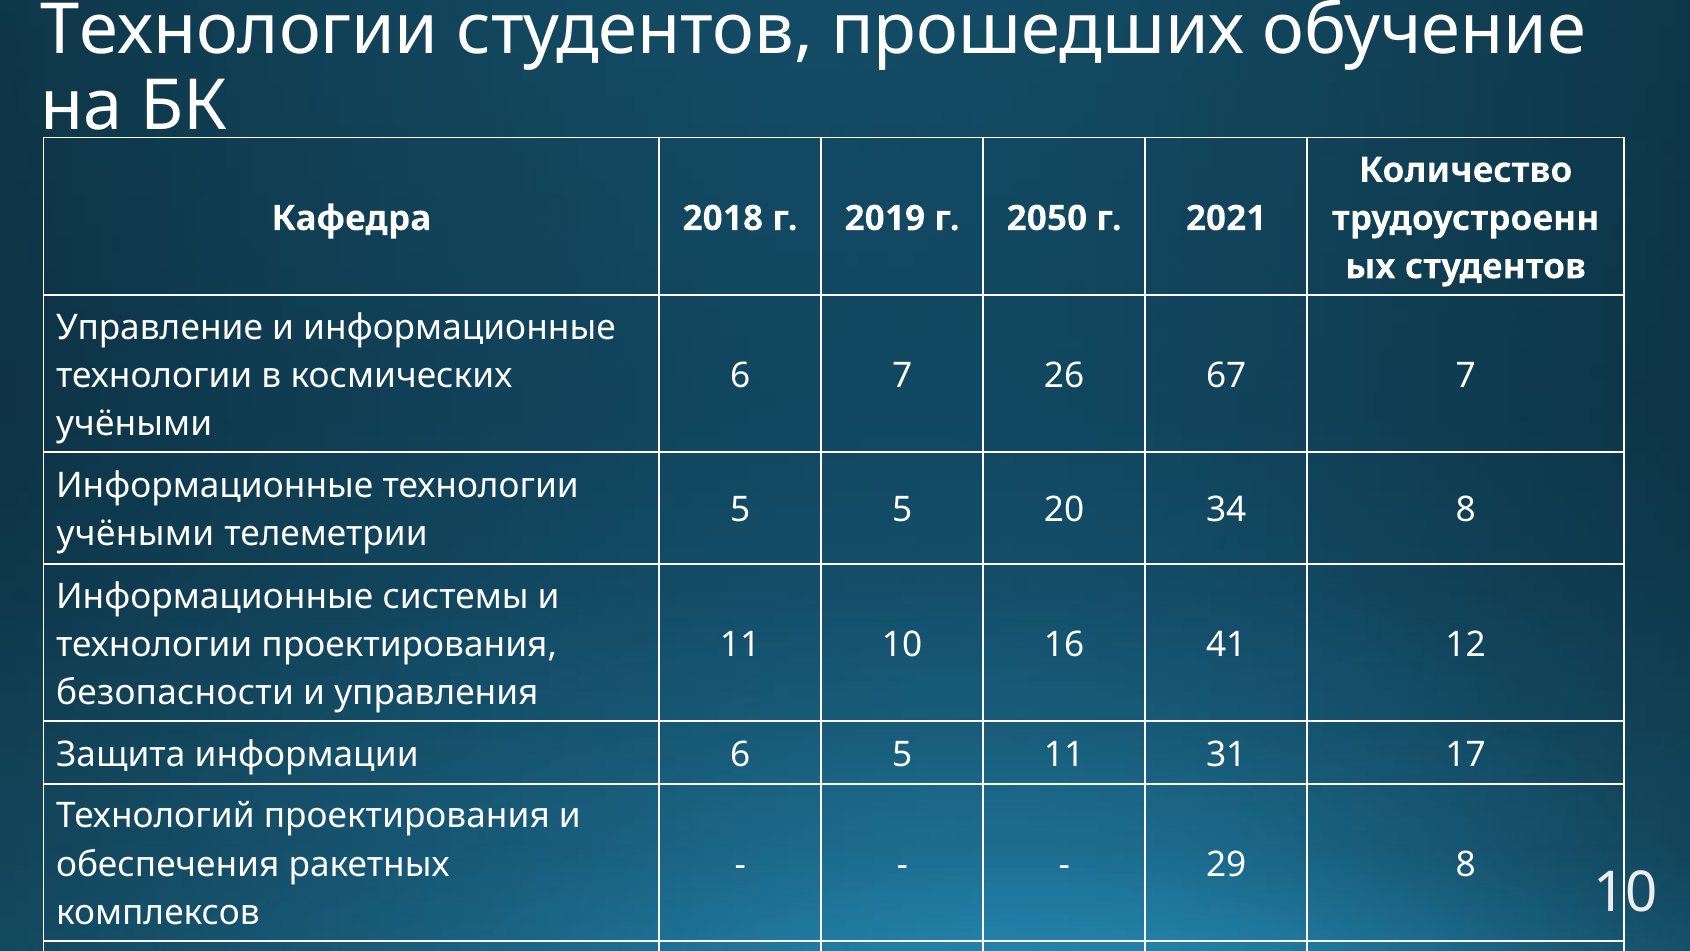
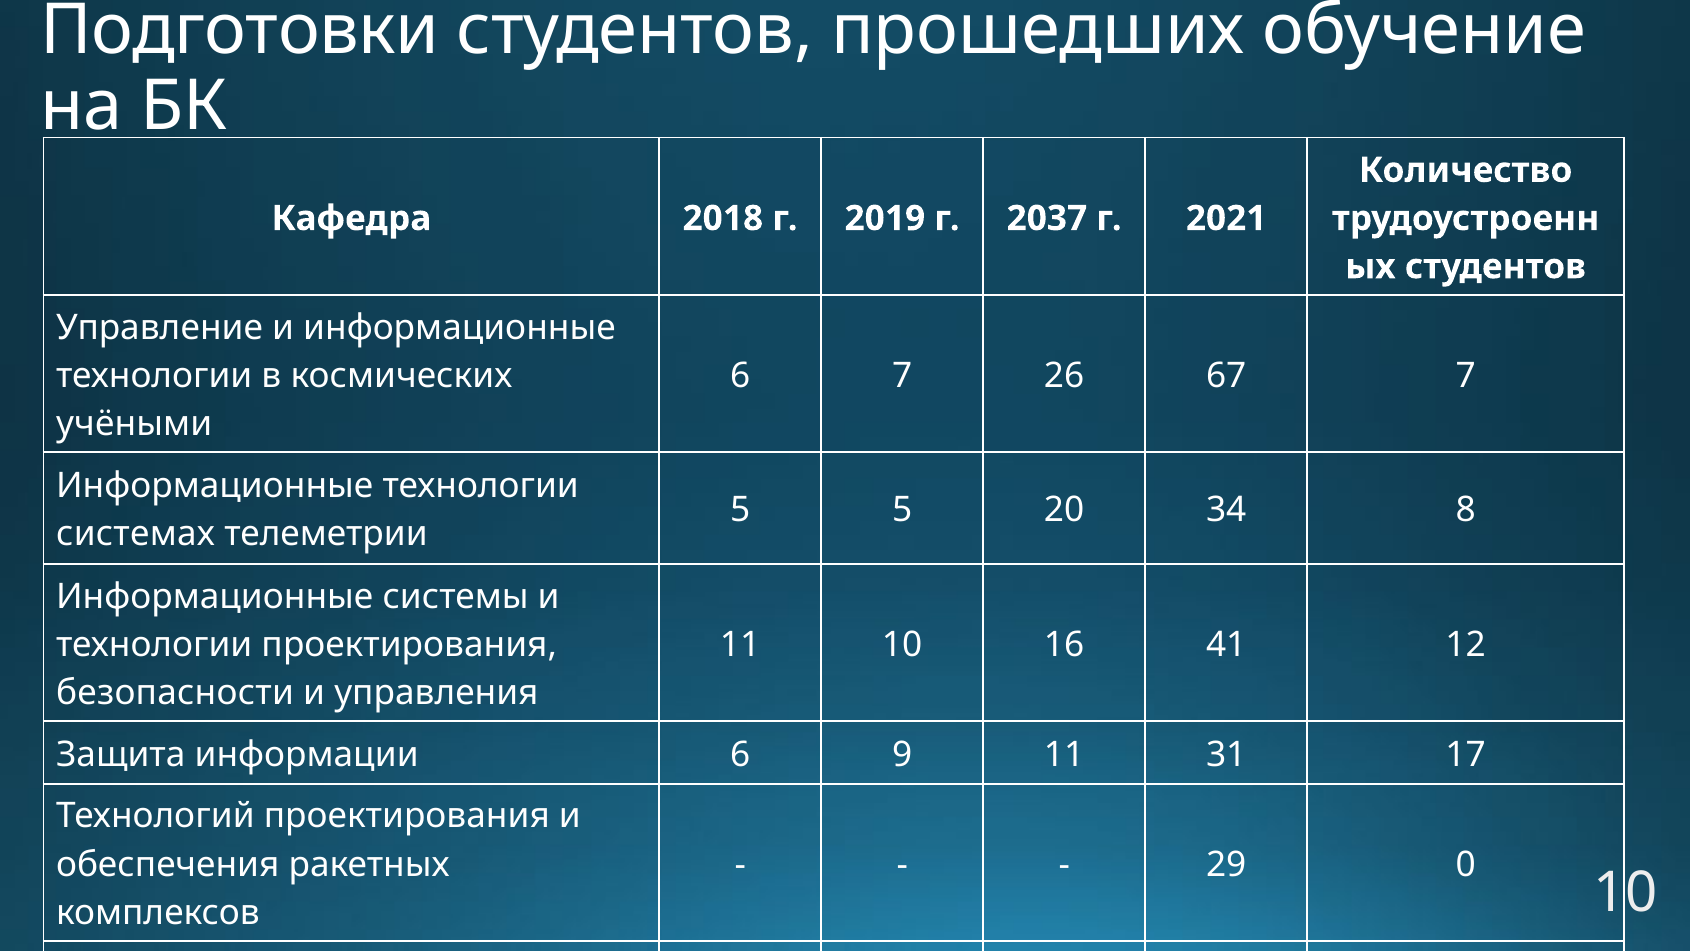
Технологии: Технологии -> Подготовки (239, 30)
2050: 2050 -> 2037 (1047, 218)
учёными: учёными -> системах (136, 534)
6 5: 5 -> 9 (902, 754)
29 8: 8 -> 0 (1466, 864)
